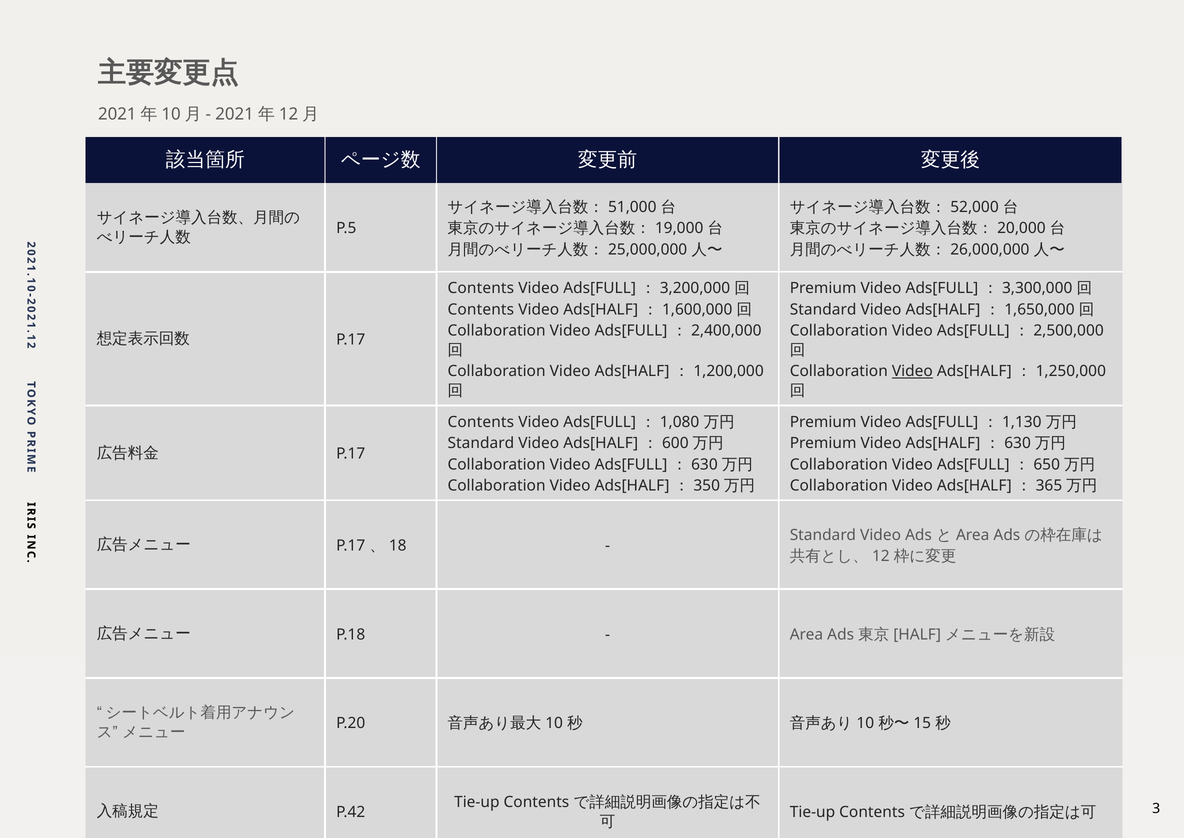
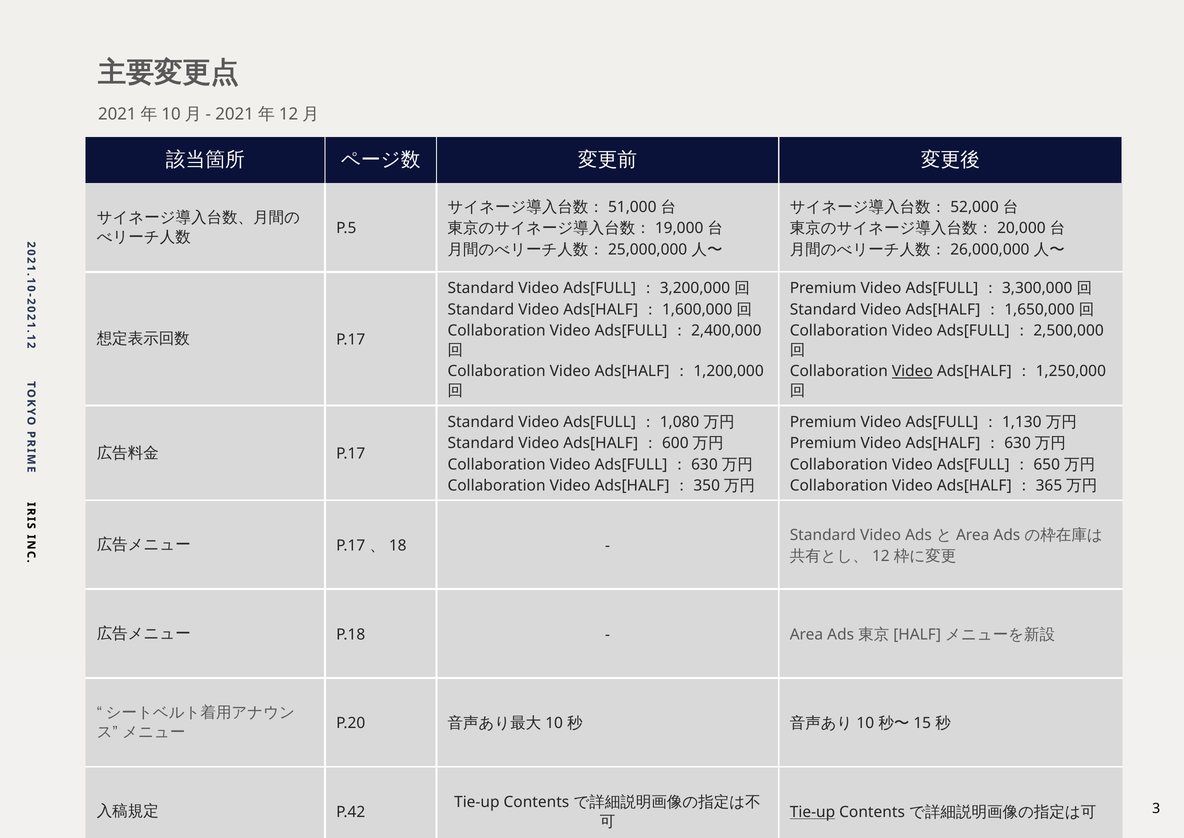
Contents: Contents -> Standard (481, 288)
Contents: Contents -> Standard (481, 309)
Contents: Contents -> Standard (481, 422)
Tie-up underline: none -> present (813, 811)
